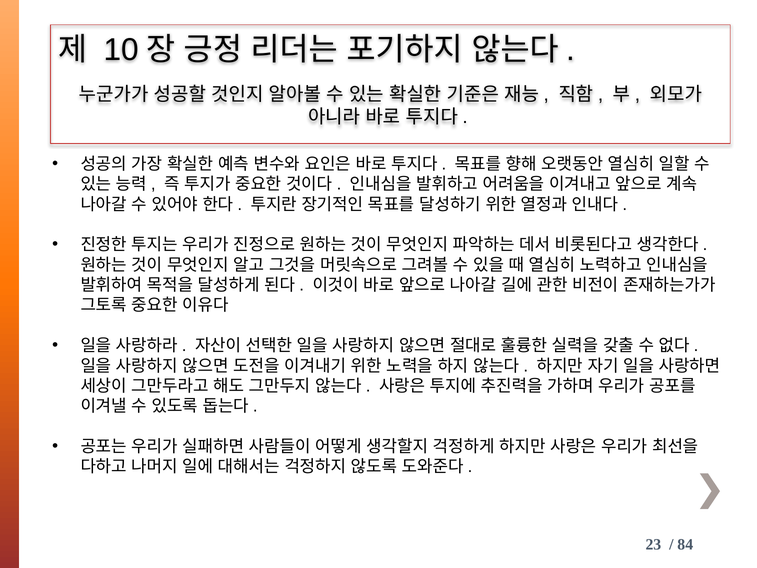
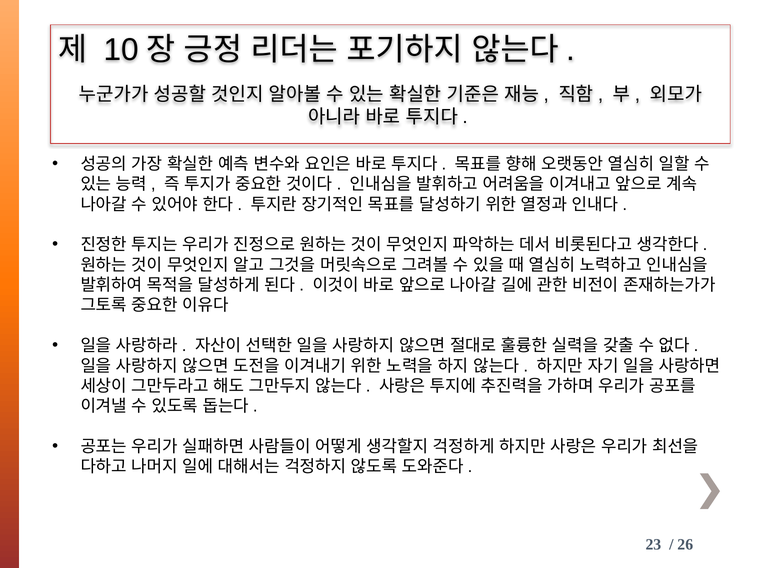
84: 84 -> 26 (685, 544)
